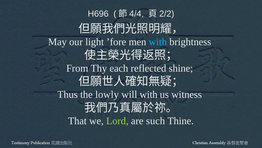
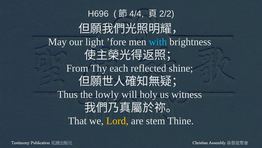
will with: with -> holy (149, 94)
Lord colour: light green -> yellow (117, 120)
such: such -> stem (156, 120)
